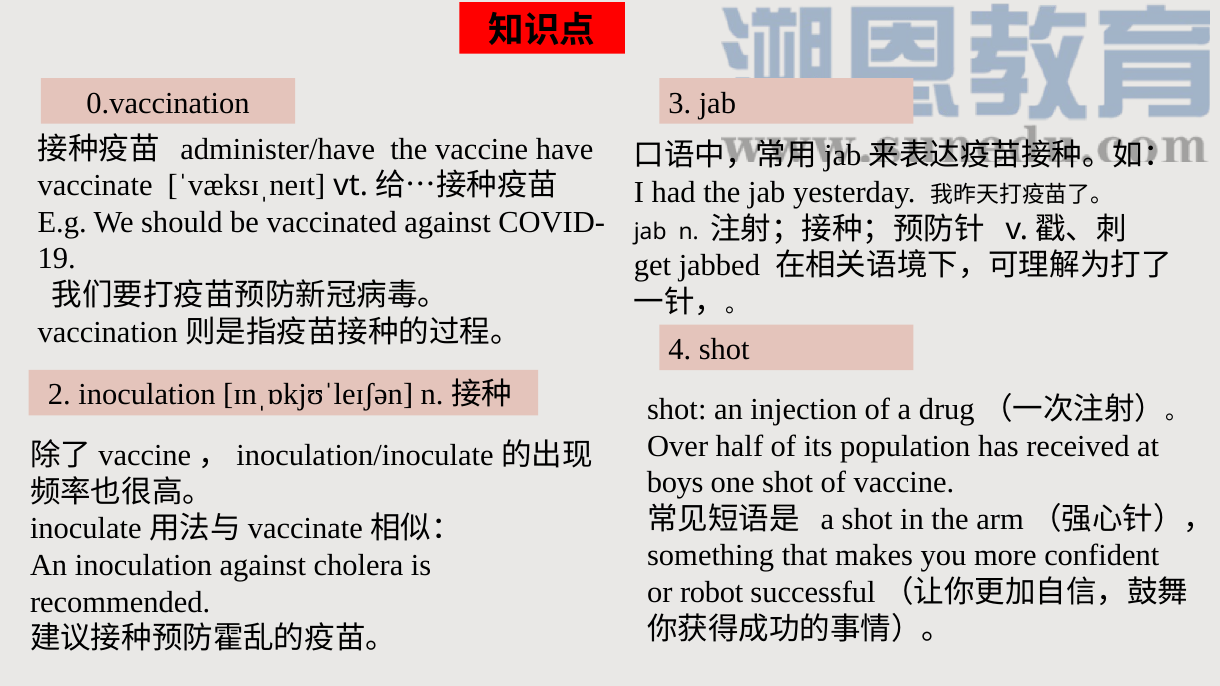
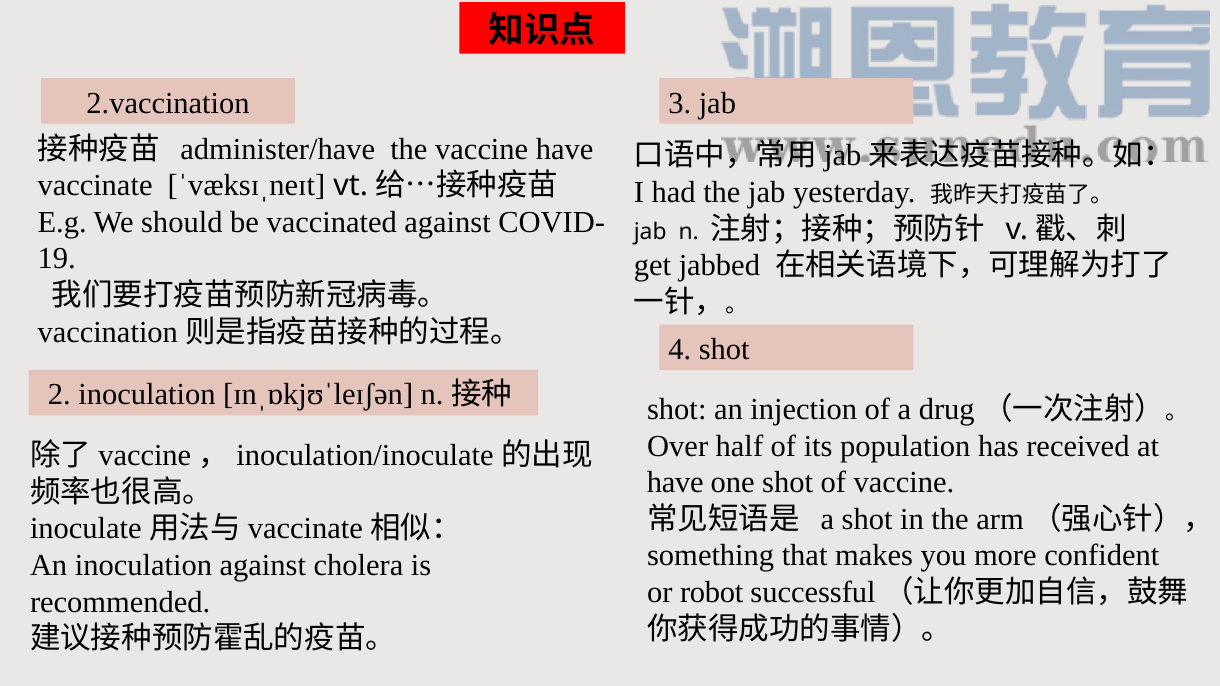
0.vaccination: 0.vaccination -> 2.vaccination (168, 103)
boys: boys -> have (675, 483)
